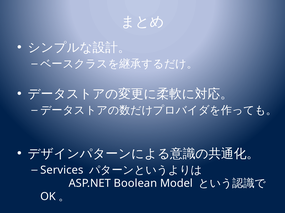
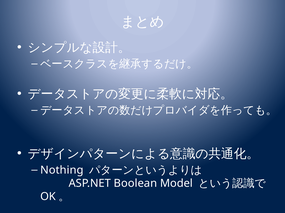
Services: Services -> Nothing (62, 171)
